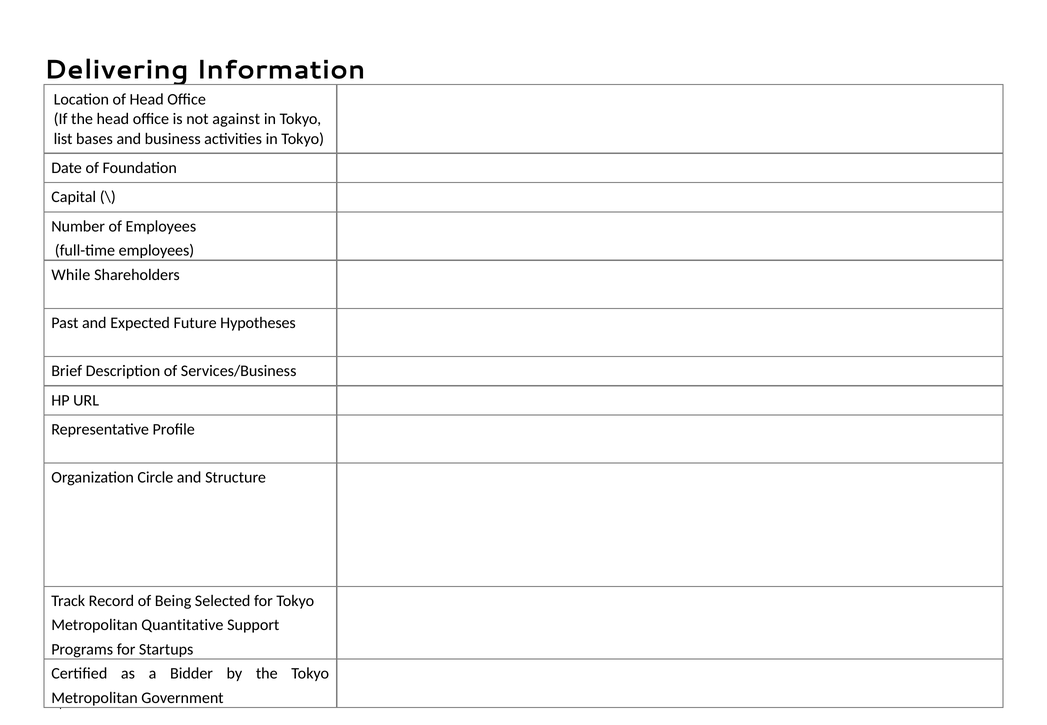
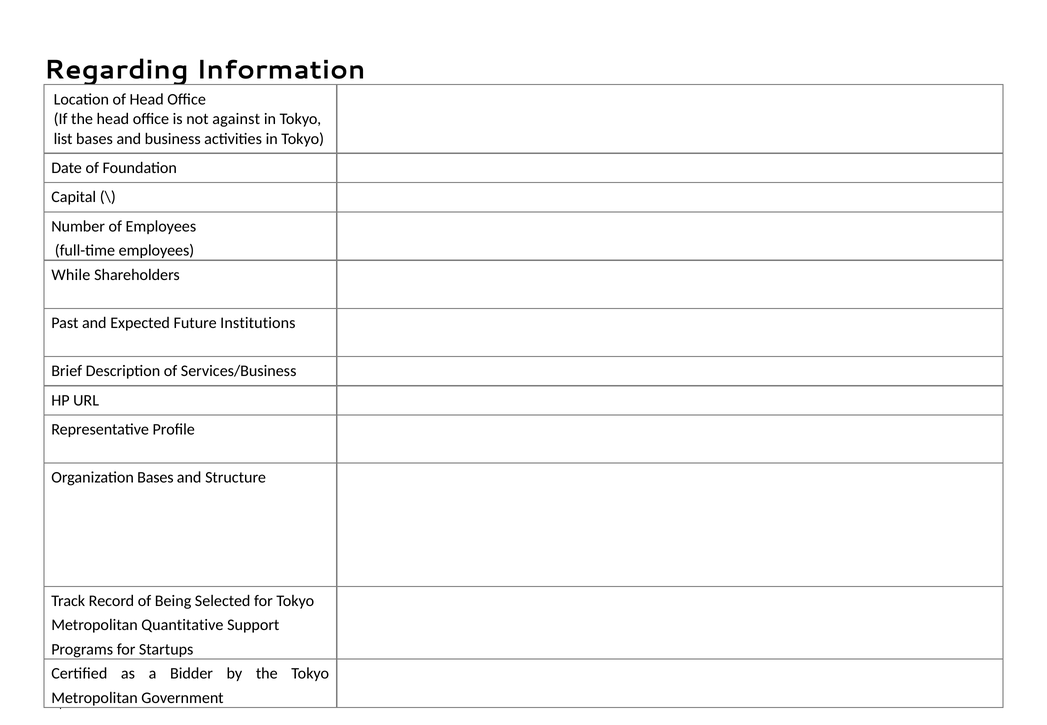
Delivering: Delivering -> Regarding (116, 70)
Hypotheses: Hypotheses -> Institutions (258, 323)
Organization Circle: Circle -> Bases (155, 478)
